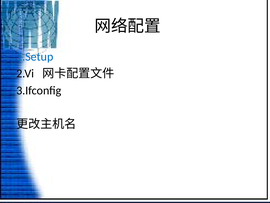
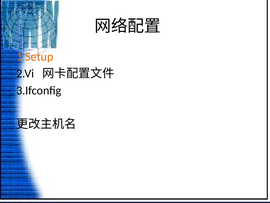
1.Setup colour: blue -> orange (35, 57)
